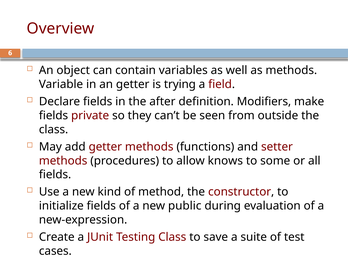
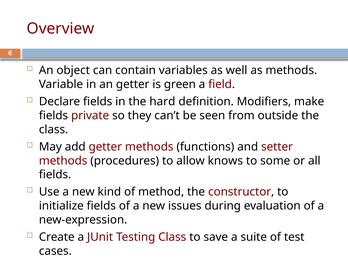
trying: trying -> green (180, 84)
after: after -> hard (162, 102)
public: public -> issues (185, 206)
